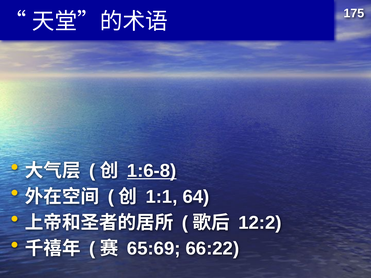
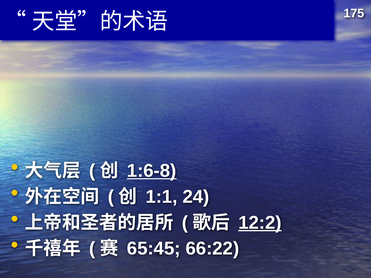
64: 64 -> 24 (196, 197)
12:2 underline: none -> present (260, 223)
65:69: 65:69 -> 65:45 (154, 249)
